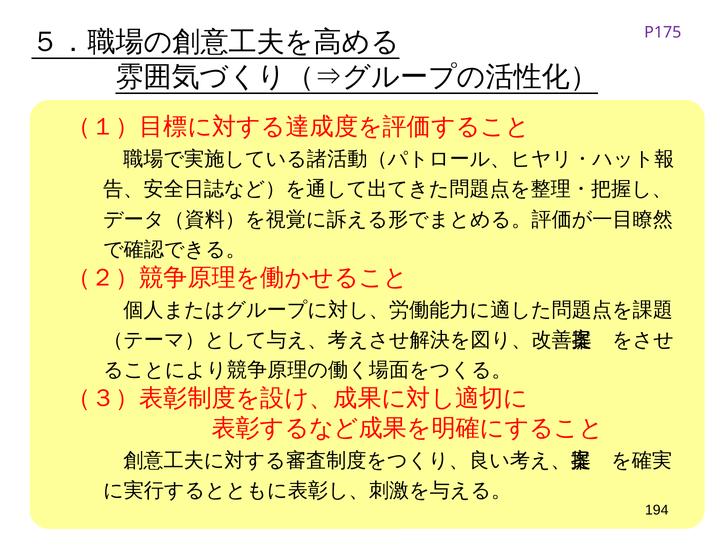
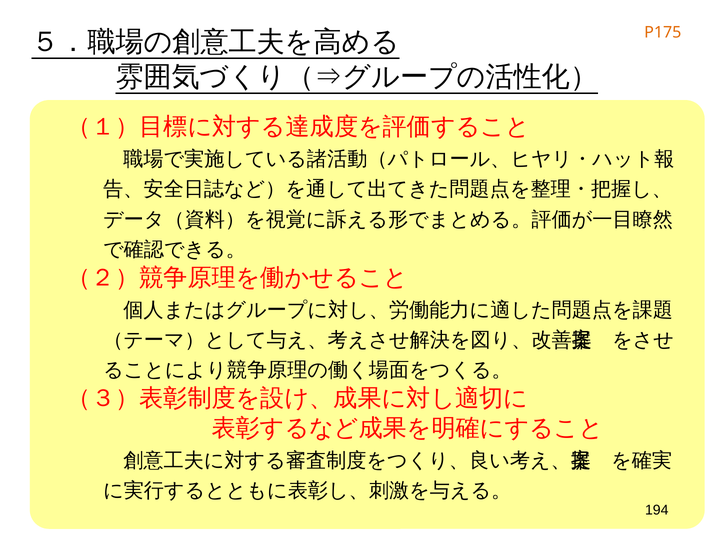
P175 colour: purple -> orange (663, 32)
